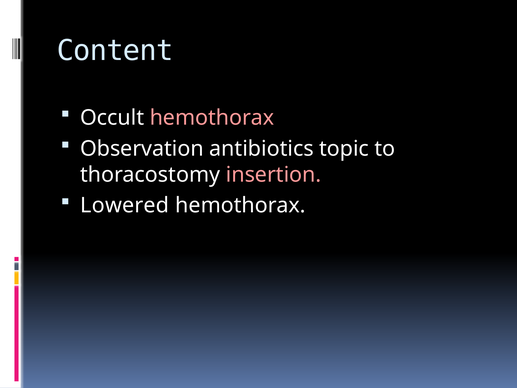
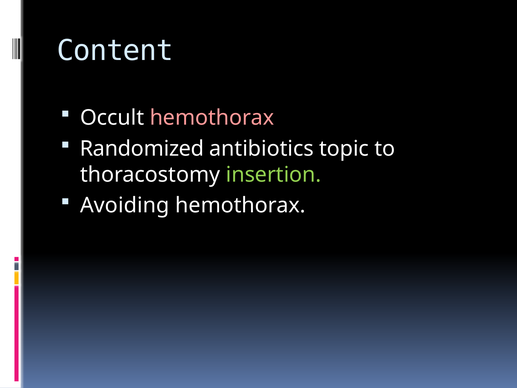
Observation: Observation -> Randomized (142, 149)
insertion colour: pink -> light green (274, 175)
Lowered: Lowered -> Avoiding (125, 205)
